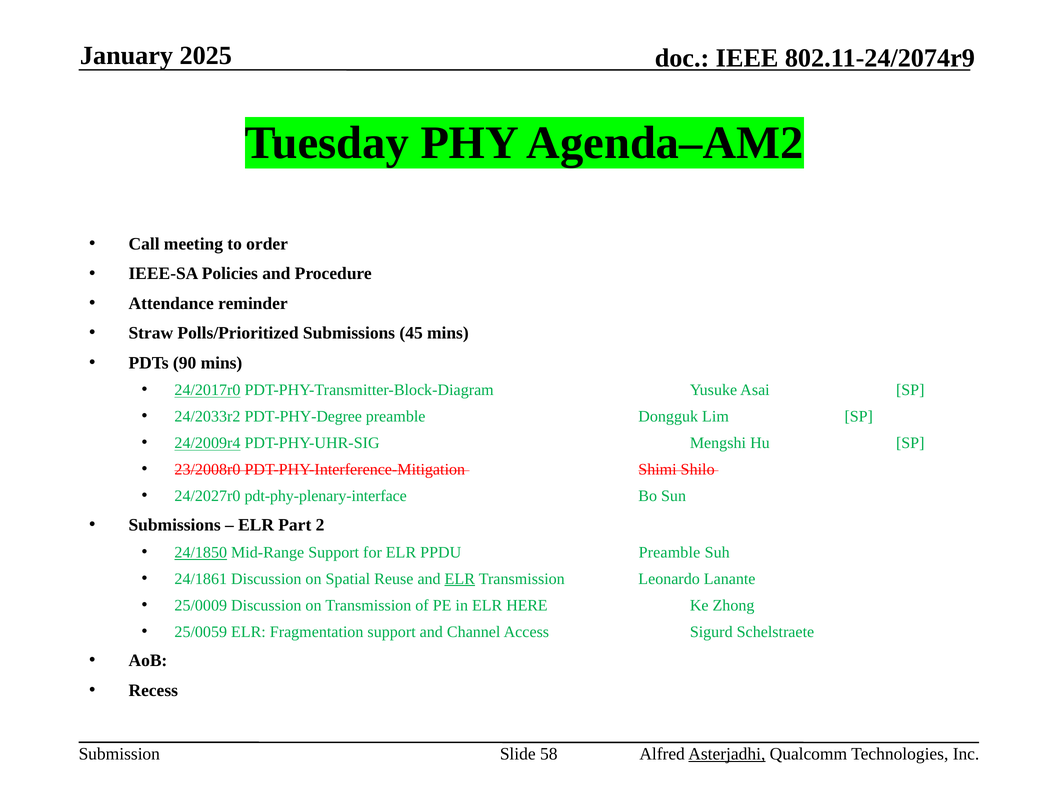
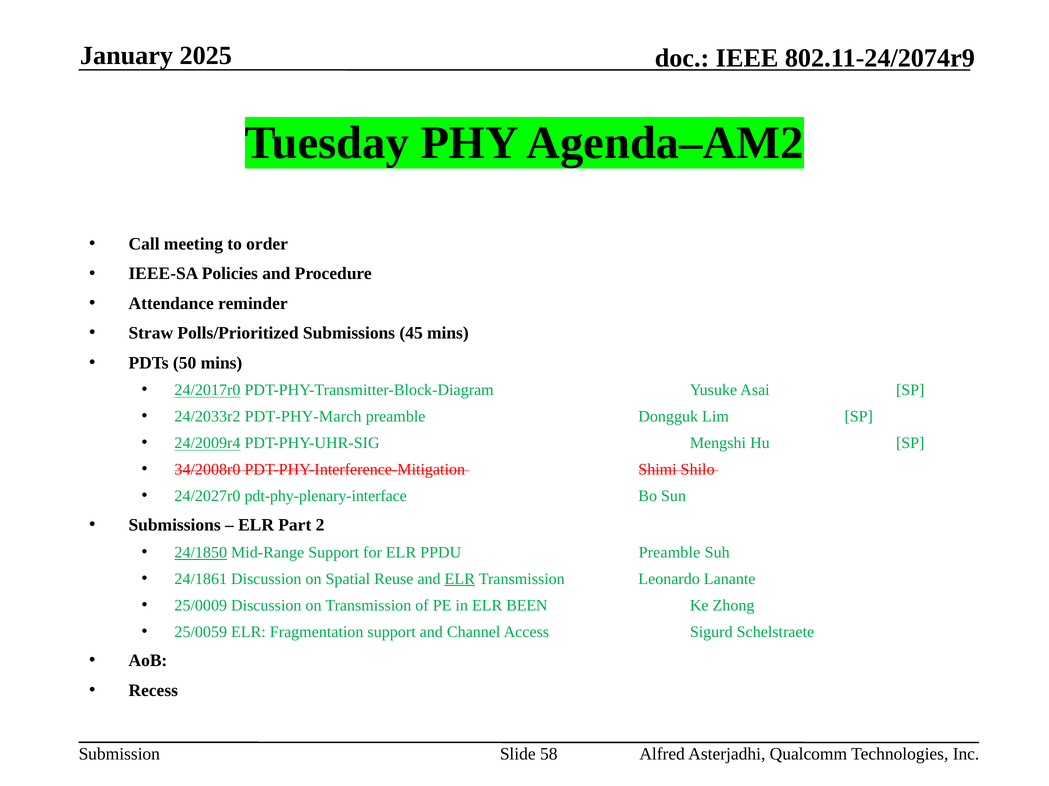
90: 90 -> 50 (185, 363)
PDT-PHY-Degree: PDT-PHY-Degree -> PDT-PHY-March (303, 417)
23/2008r0: 23/2008r0 -> 34/2008r0 (207, 470)
HERE: HERE -> BEEN (527, 606)
Asterjadhi underline: present -> none (727, 755)
